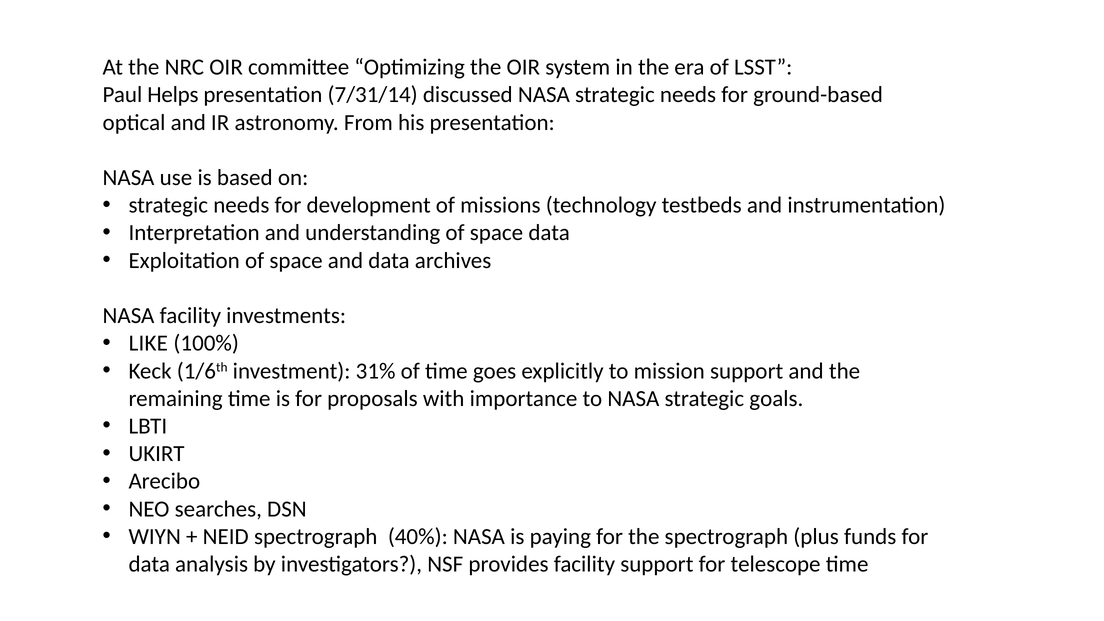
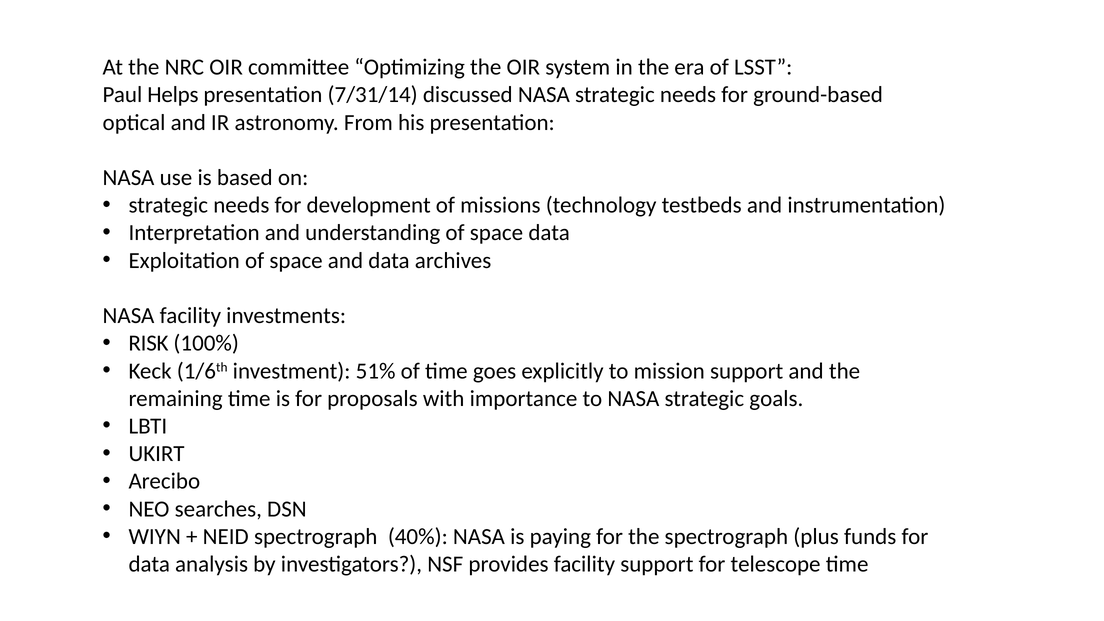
LIKE: LIKE -> RISK (149, 343)
31%: 31% -> 51% (376, 371)
